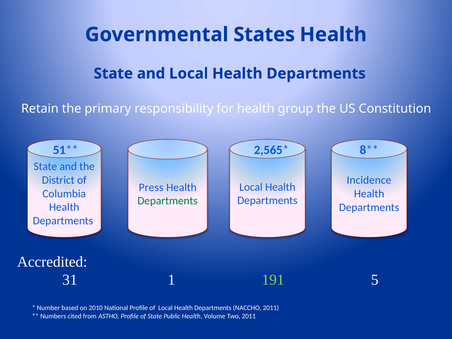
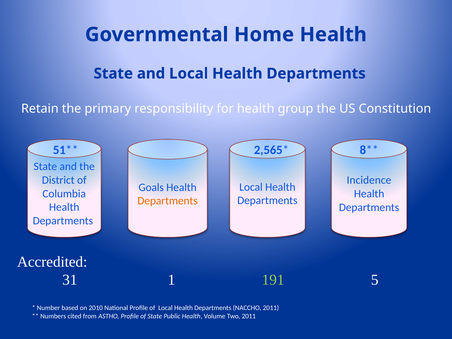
States: States -> Home (264, 35)
Press: Press -> Goals (151, 187)
Departments colour: green -> orange (168, 201)
